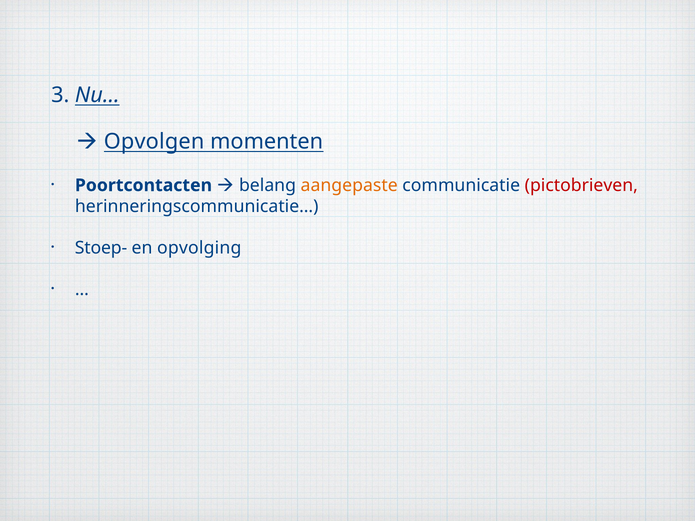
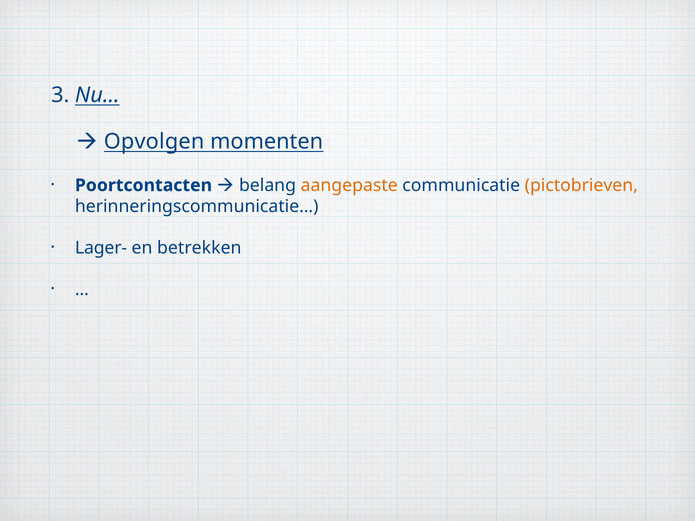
pictobrieven colour: red -> orange (581, 185)
Stoep-: Stoep- -> Lager- (101, 248)
opvolging: opvolging -> betrekken (199, 248)
